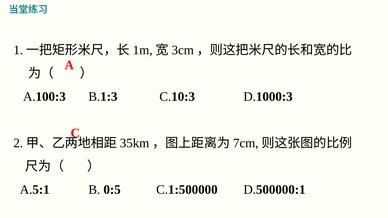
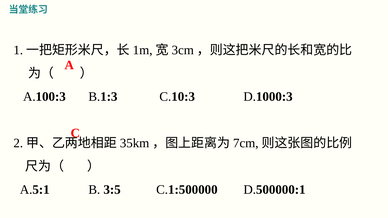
0:5: 0:5 -> 3:5 (112, 190)
